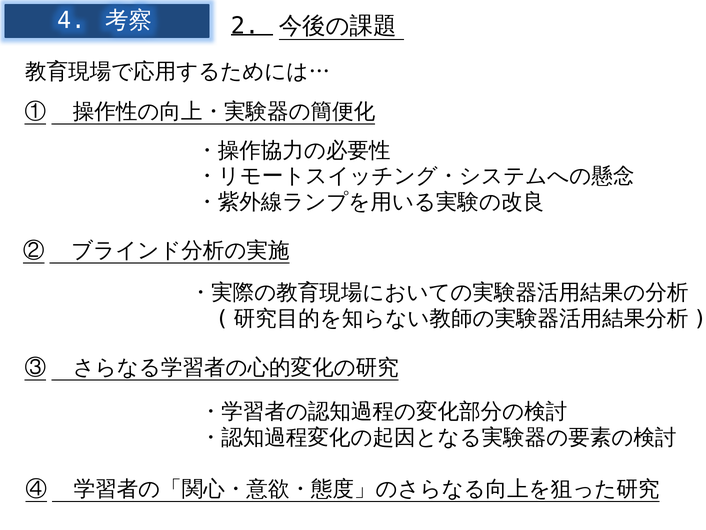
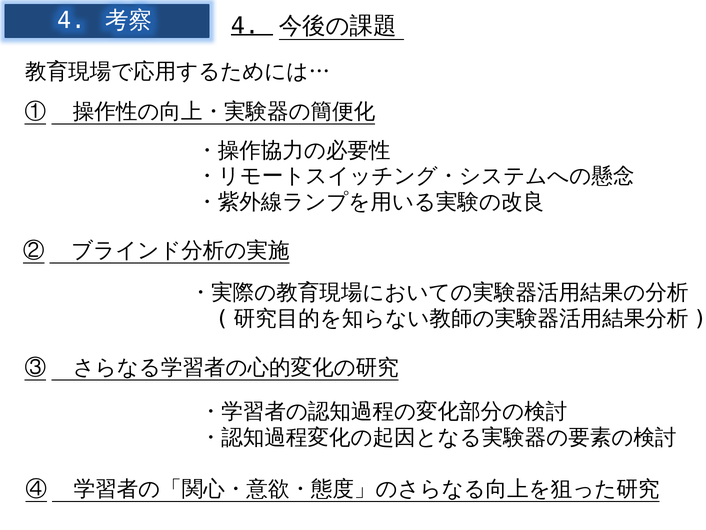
2: 2 -> 4 (245, 26)
